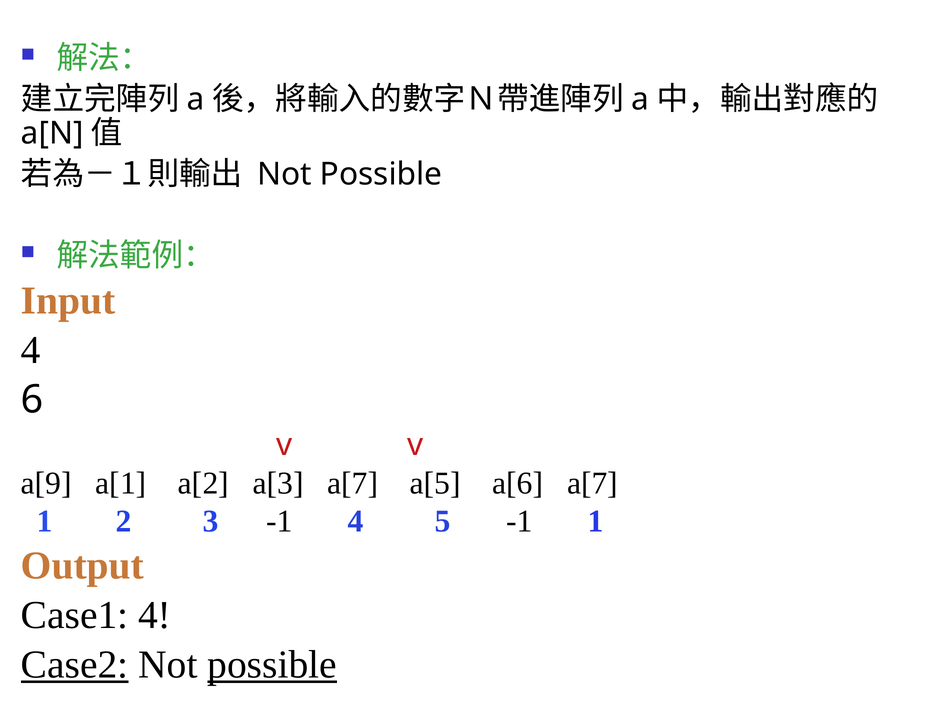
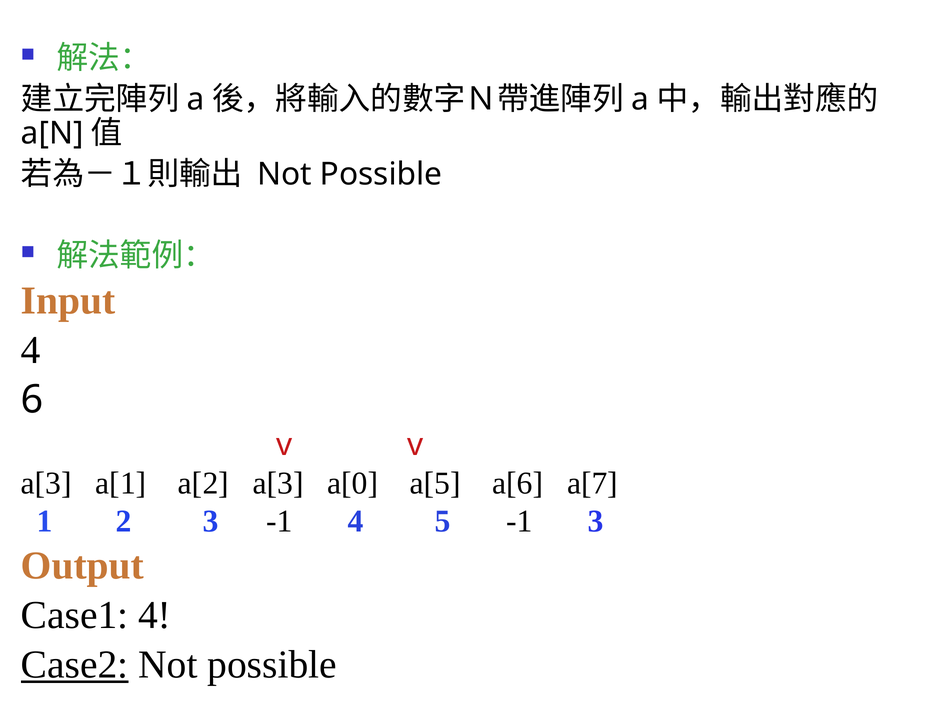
a[9: a[9 -> a[3 (46, 483)
a[3 a[7: a[7 -> a[0 (353, 483)
-1 1: 1 -> 3 (596, 521)
possible underline: present -> none (272, 664)
